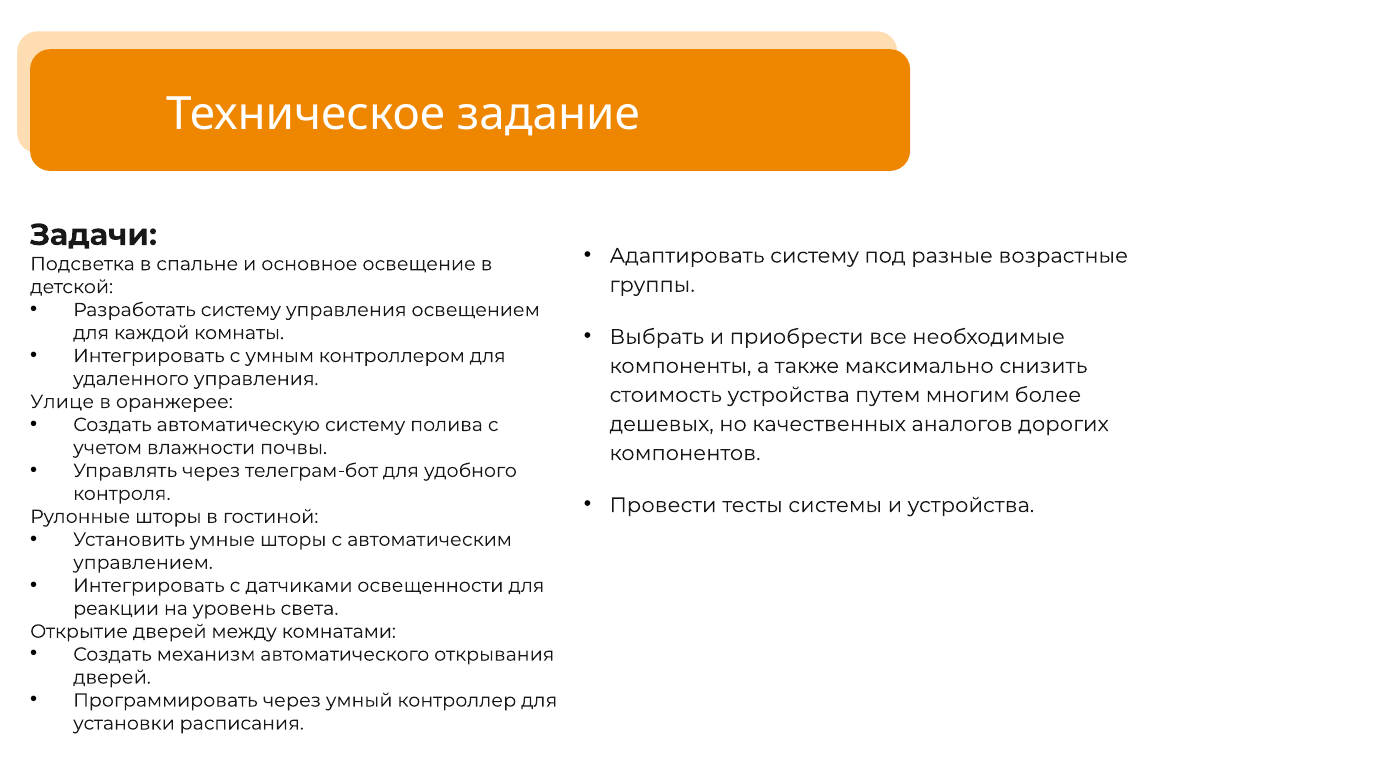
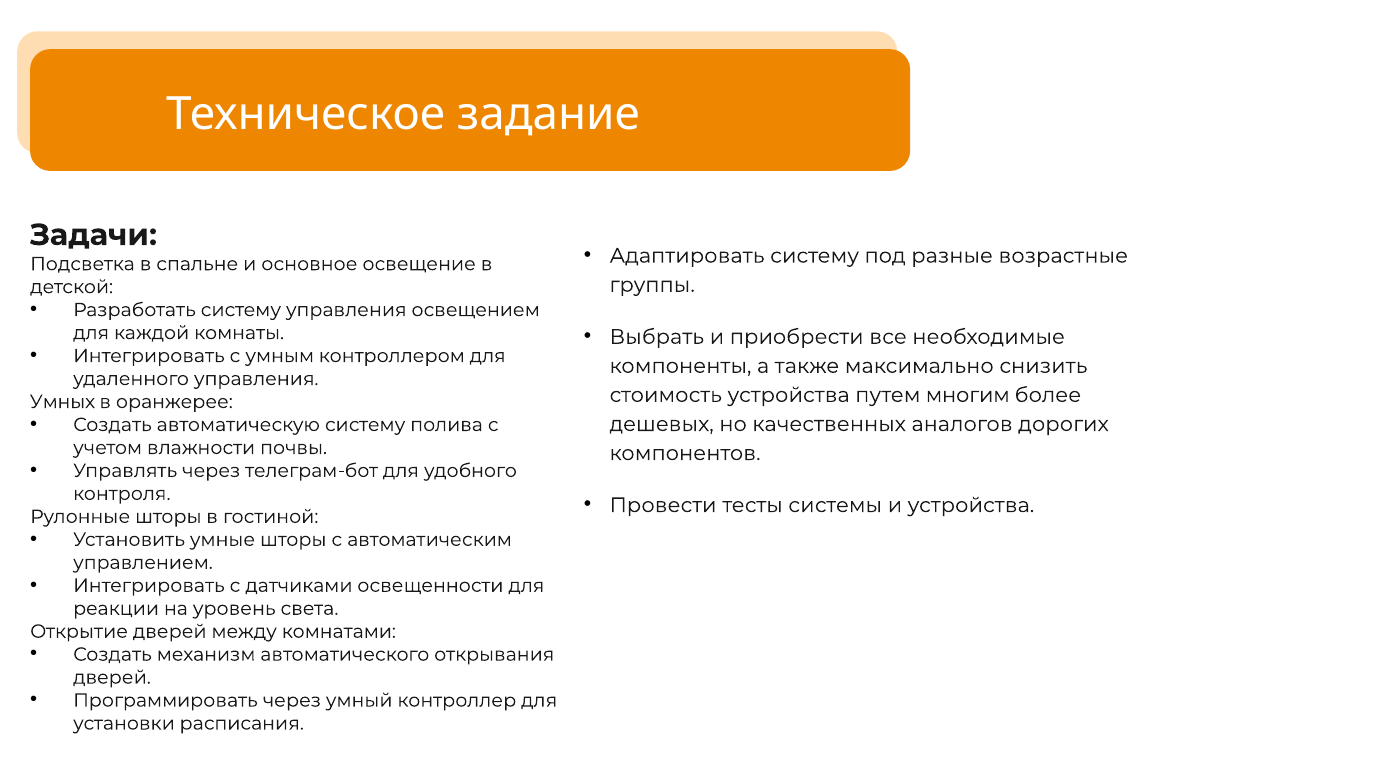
Улице: Улице -> Умных (62, 402)
